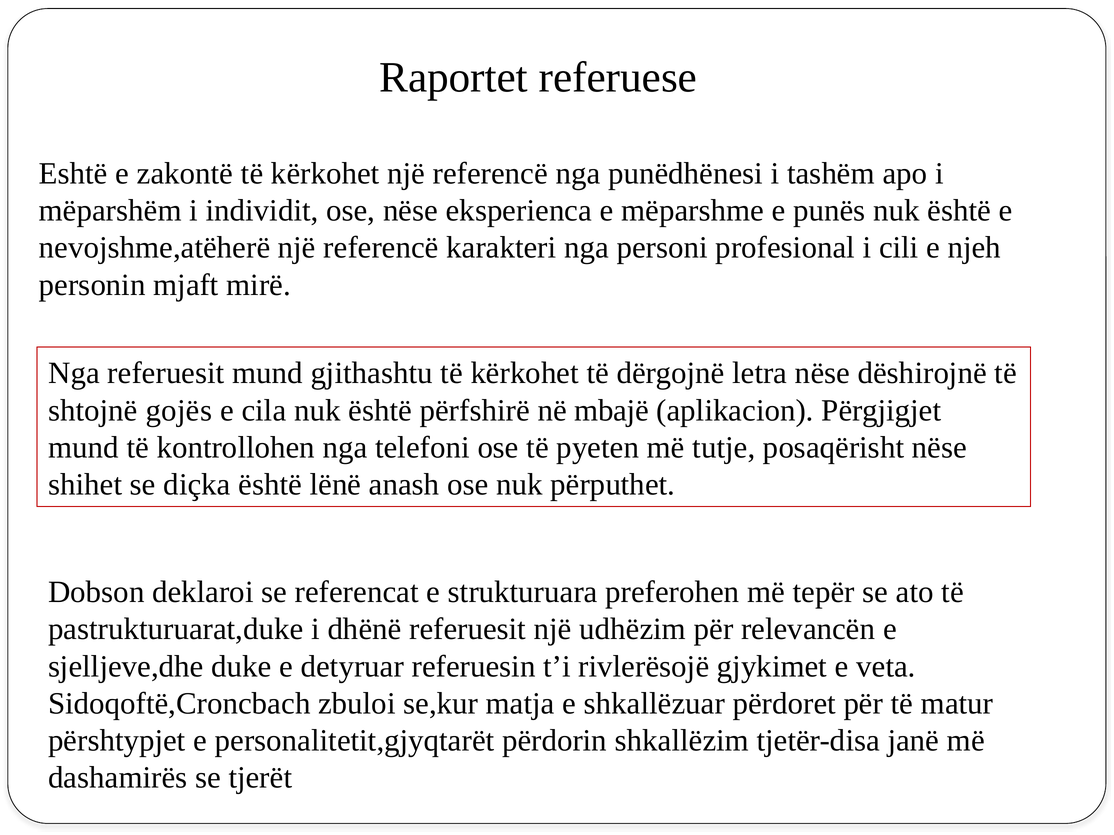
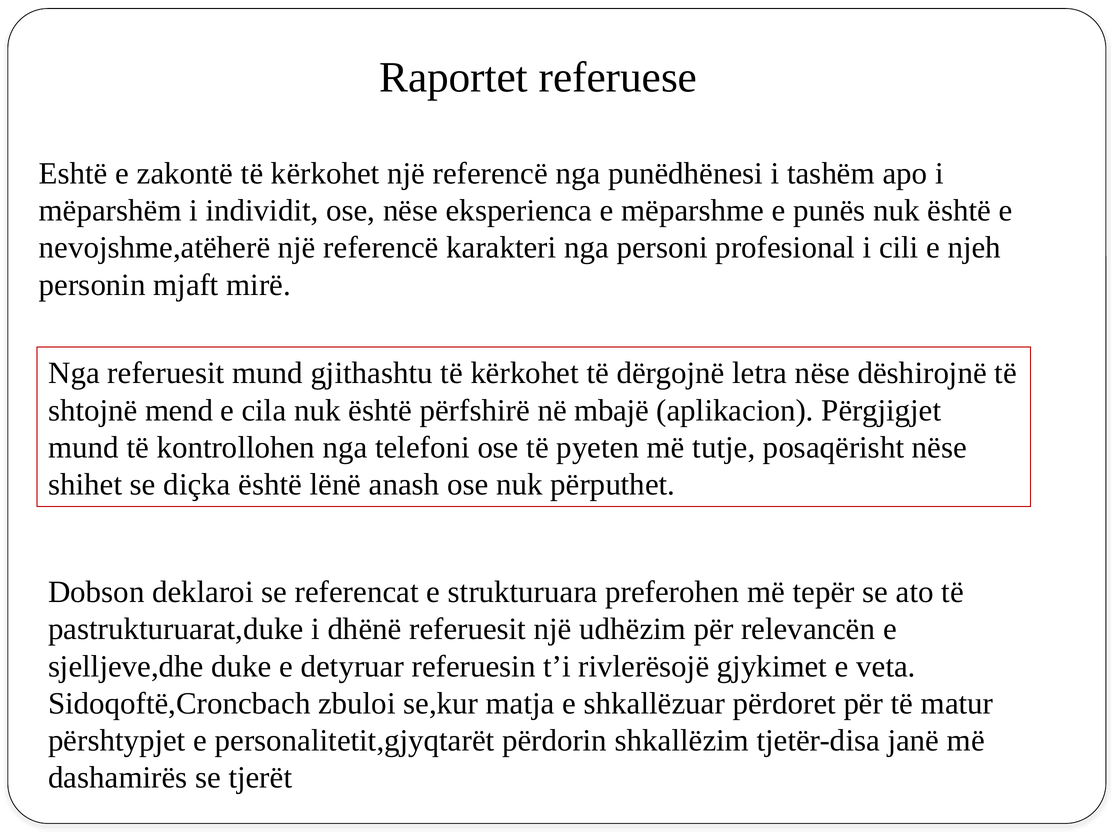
gojës: gojës -> mend (179, 411)
